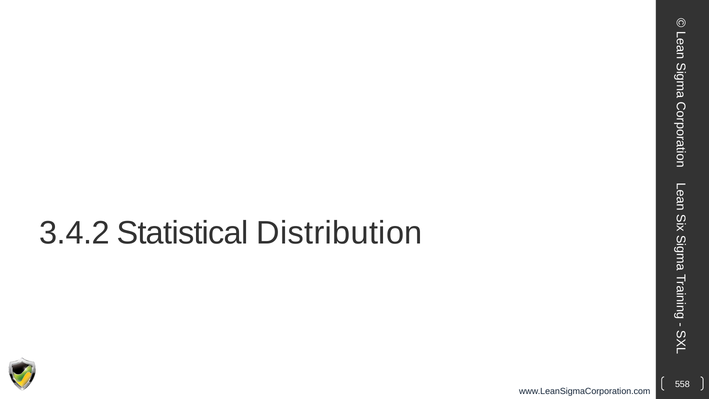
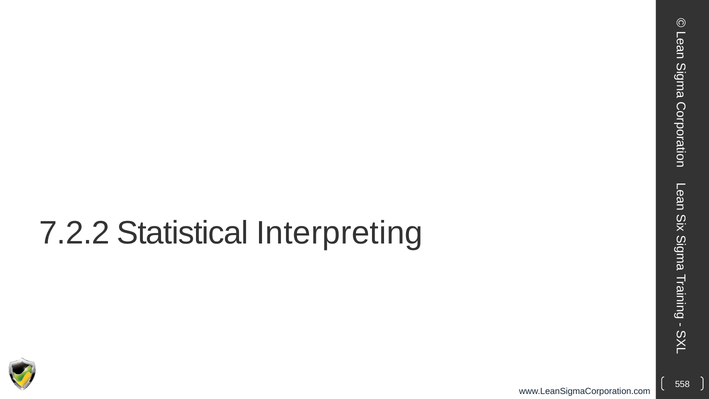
3.4.2: 3.4.2 -> 7.2.2 (75, 233)
Distribution: Distribution -> Interpreting (340, 233)
